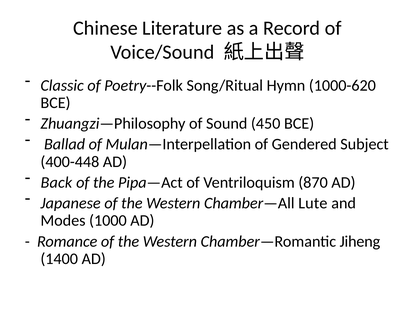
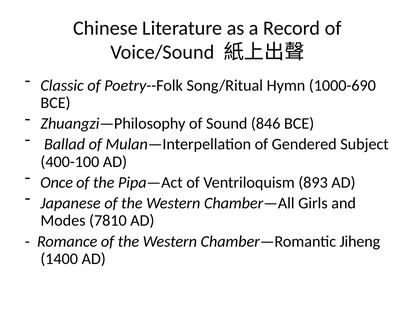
1000-620: 1000-620 -> 1000-690 (342, 86)
450: 450 -> 846 (266, 124)
400-448: 400-448 -> 400-100 (70, 162)
Back: Back -> Once (57, 183)
870: 870 -> 893 (313, 183)
Lute: Lute -> Girls (313, 203)
1000: 1000 -> 7810 (108, 221)
